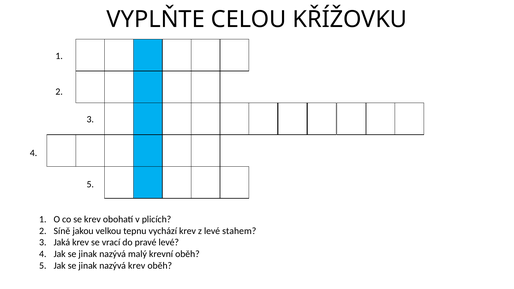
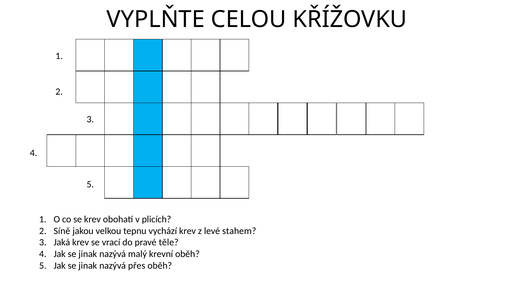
pravé levé: levé -> těle (169, 243)
nazývá krev: krev -> přes (137, 266)
